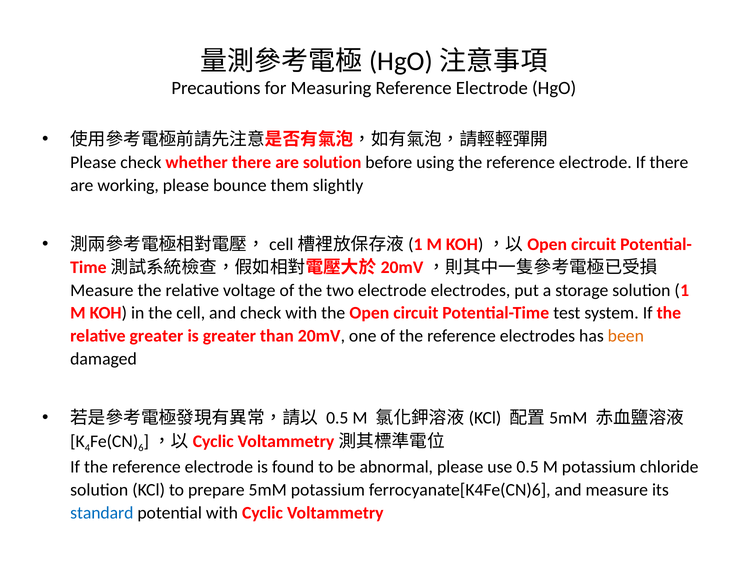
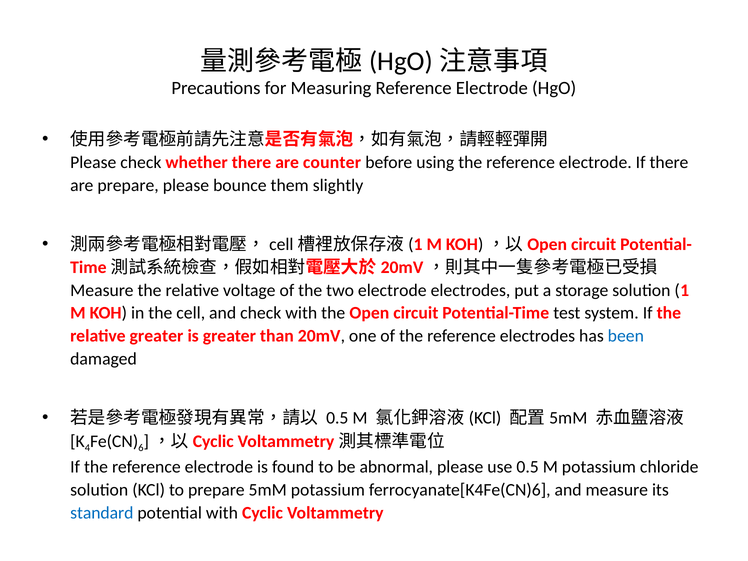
are solution: solution -> counter (332, 162)
are working: working -> prepare (128, 185)
been colour: orange -> blue (626, 336)
